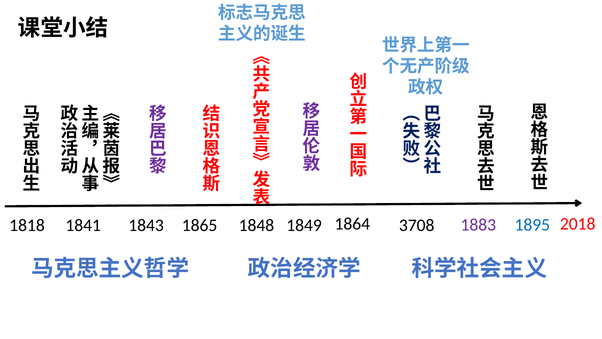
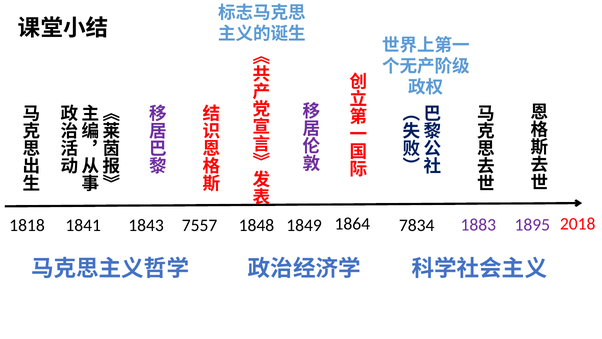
1895 colour: blue -> purple (532, 225)
1865: 1865 -> 7557 (200, 225)
3708: 3708 -> 7834 (417, 225)
